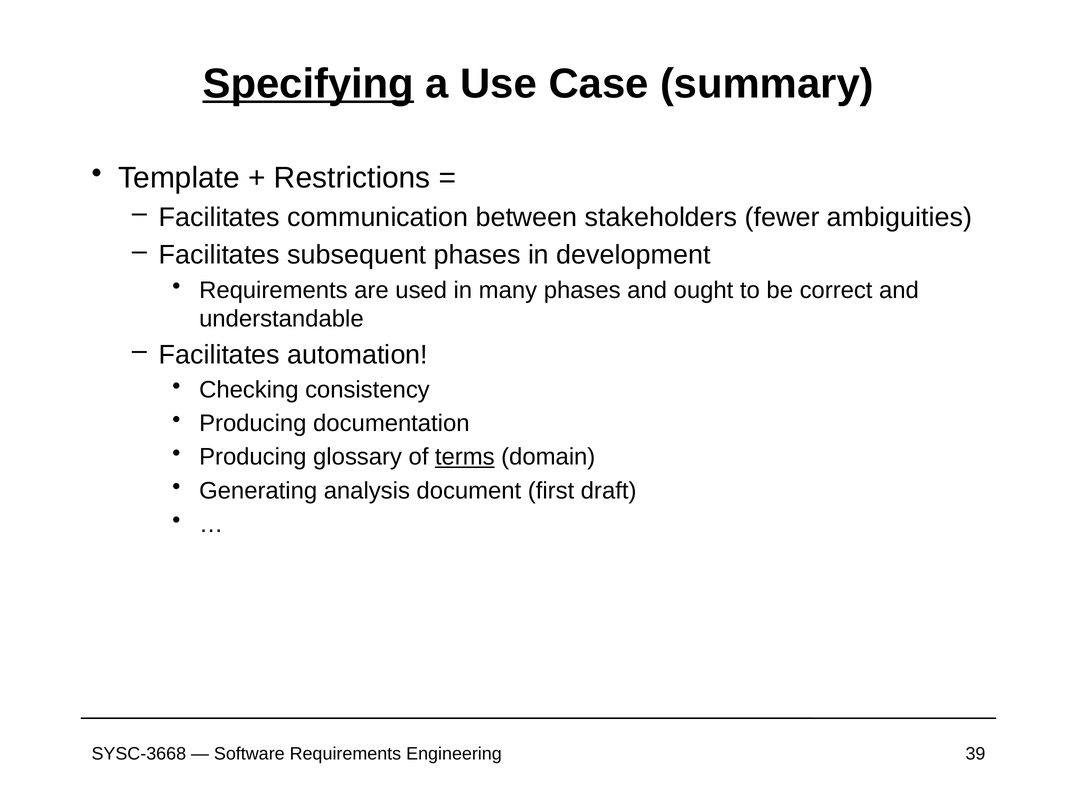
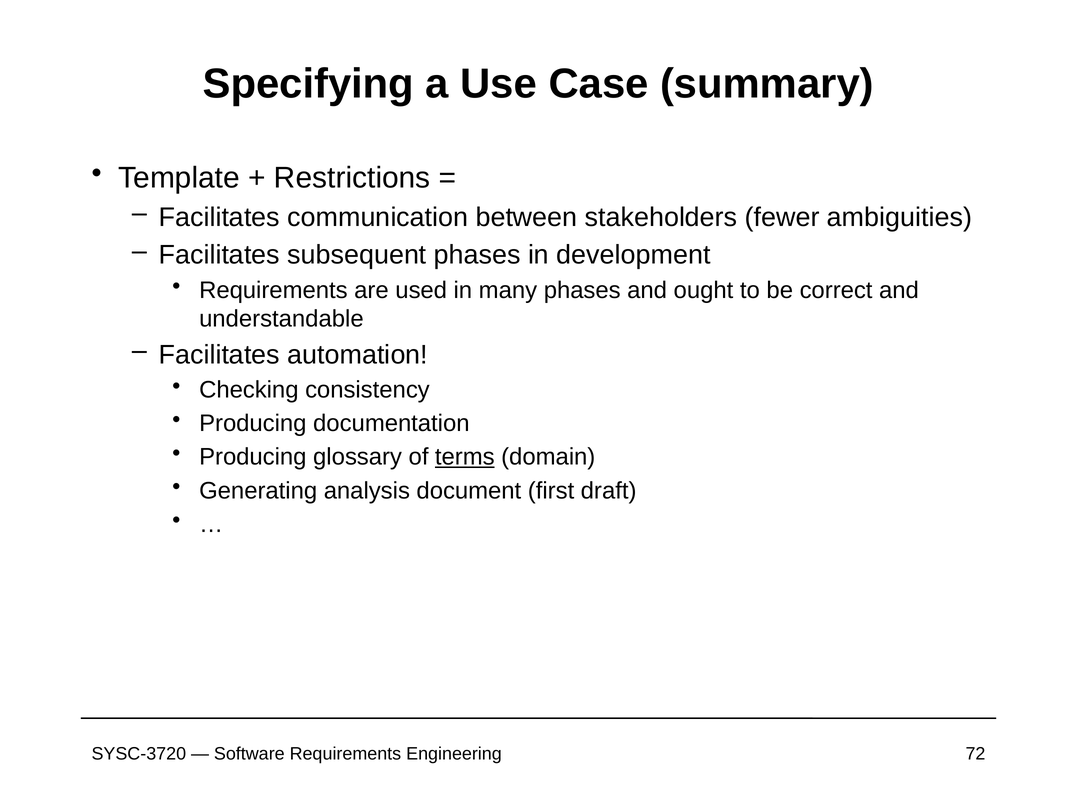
Specifying underline: present -> none (308, 84)
SYSC-3668: SYSC-3668 -> SYSC-3720 (139, 753)
39: 39 -> 72 (975, 753)
